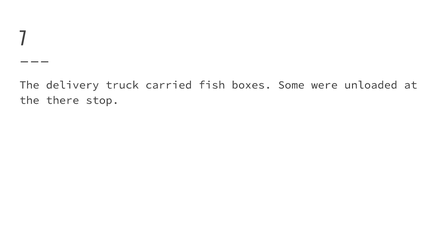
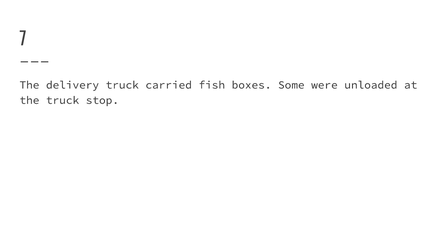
the there: there -> truck (63, 100)
